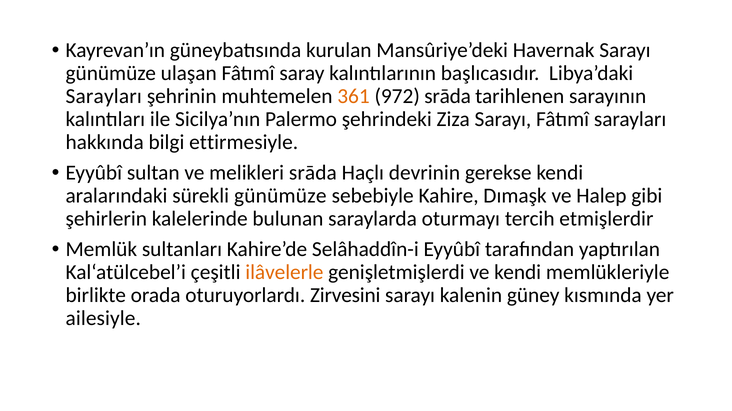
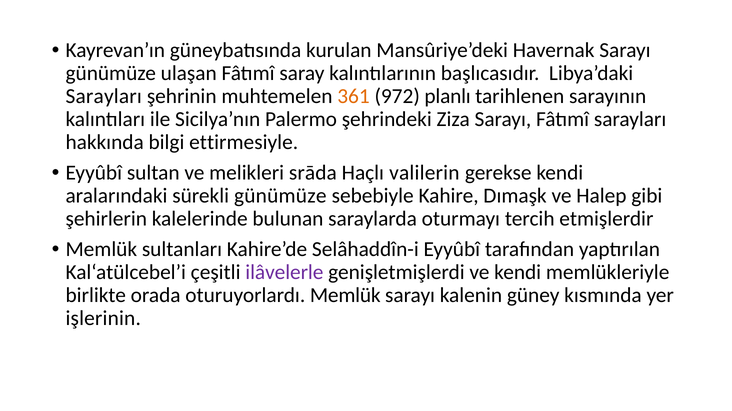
972 srāda: srāda -> planlı (448, 97)
devrinin: devrinin -> valilerin (424, 173)
ilâvelerle colour: orange -> purple (284, 273)
oturuyorlardı Zirvesini: Zirvesini -> Memlük (345, 296)
ailesiyle: ailesiyle -> işlerinin (103, 319)
